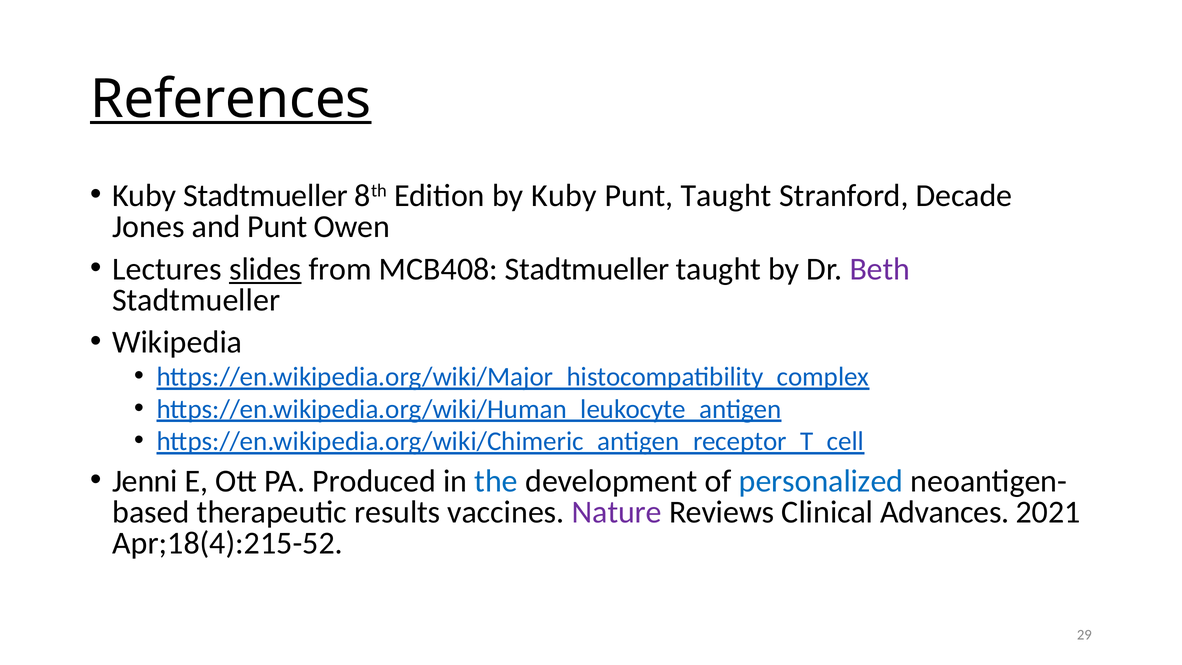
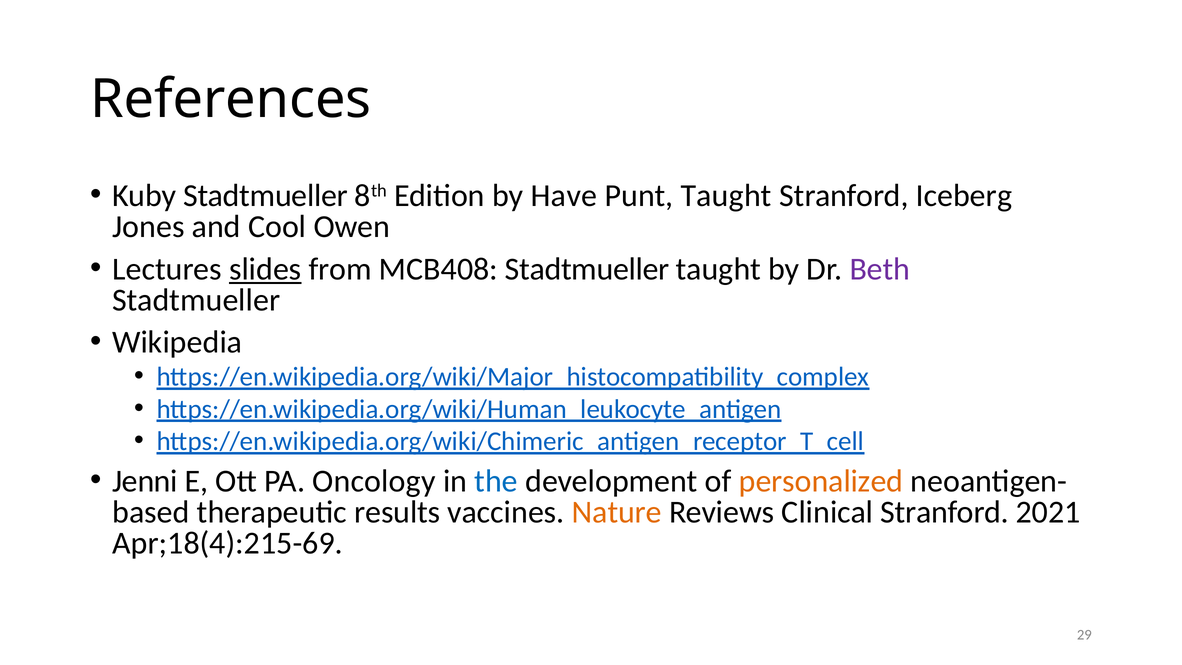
References underline: present -> none (231, 99)
by Kuby: Kuby -> Have (564, 196)
Decade: Decade -> Iceberg (964, 196)
and Punt: Punt -> Cool (277, 227)
Produced: Produced -> Oncology (374, 481)
personalized colour: blue -> orange (821, 481)
Nature colour: purple -> orange (617, 512)
Clinical Advances: Advances -> Stranford (945, 512)
Apr;18(4):215-52: Apr;18(4):215-52 -> Apr;18(4):215-69 (228, 543)
